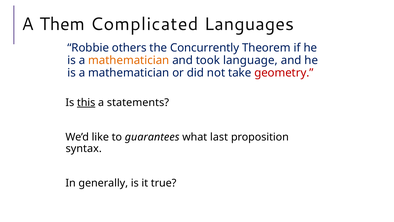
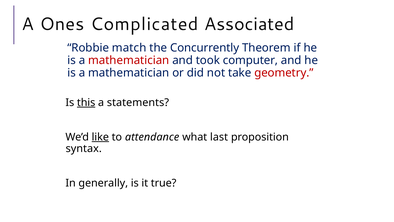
Them: Them -> Ones (62, 24)
Languages: Languages -> Associated (249, 24)
others: others -> match (129, 48)
mathematician colour: orange -> red (129, 60)
language: language -> computer (251, 60)
like underline: none -> present (100, 137)
guarantees: guarantees -> attendance (152, 137)
